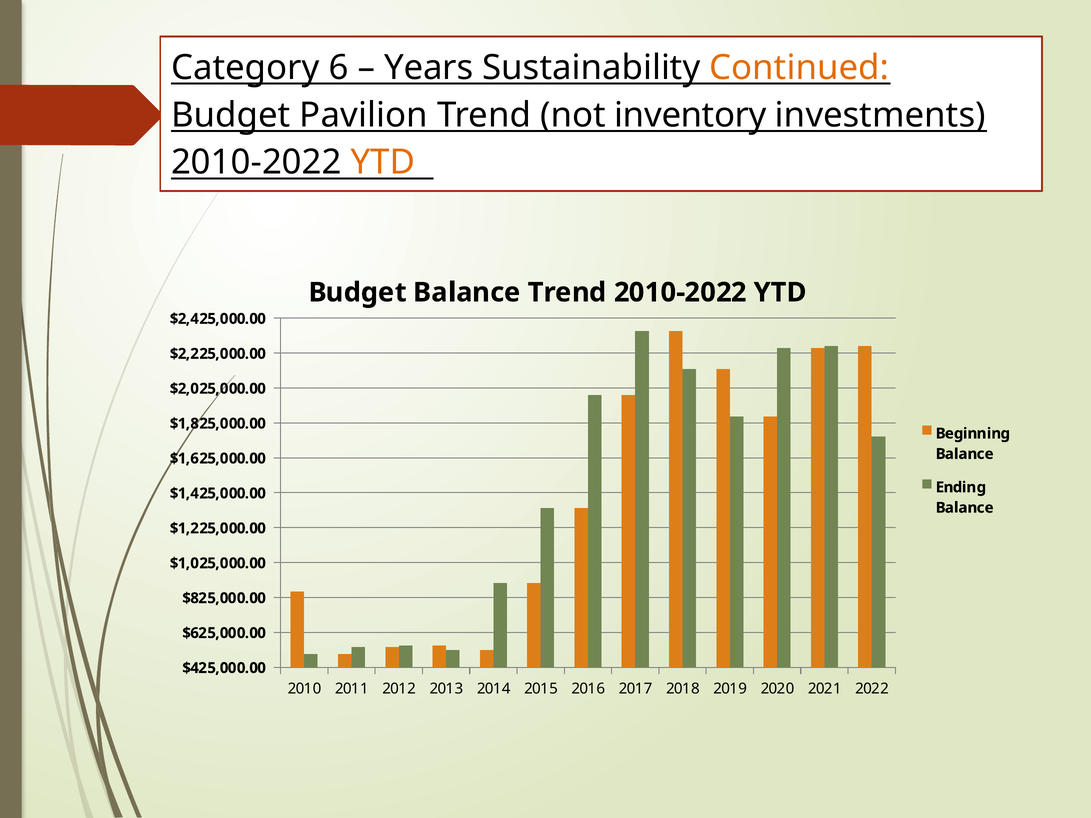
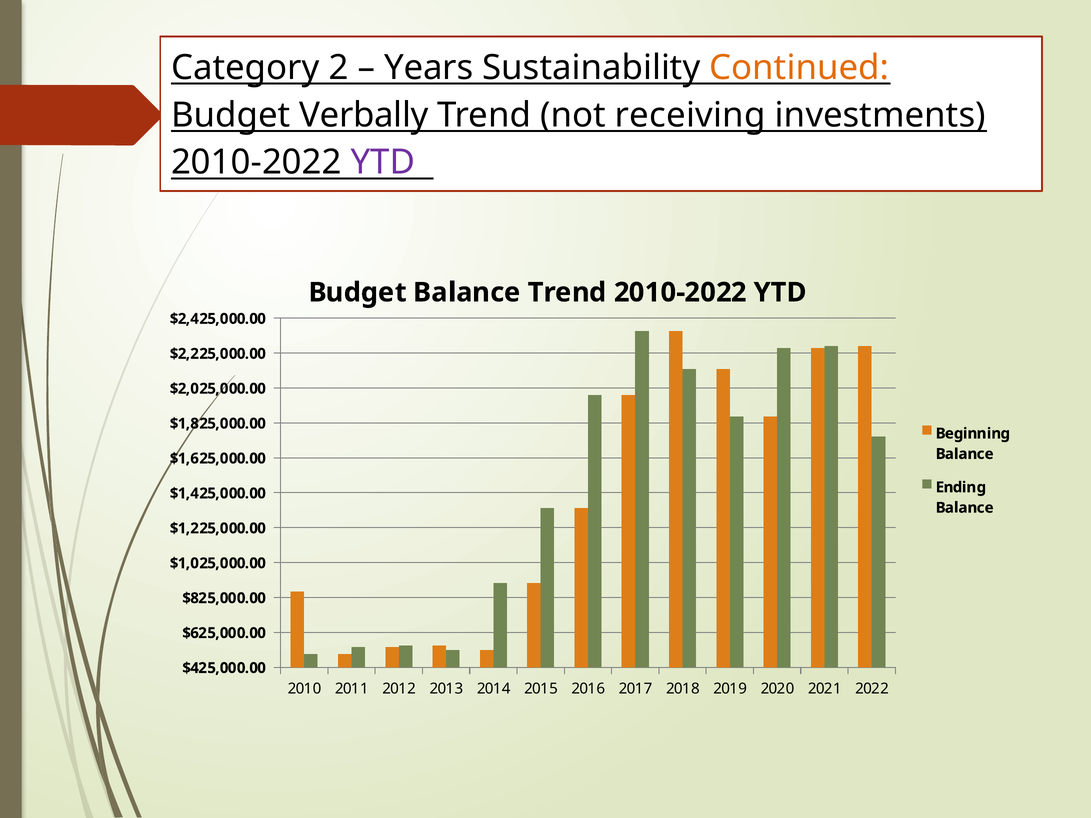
6: 6 -> 2 (339, 68)
Pavilion: Pavilion -> Verbally (364, 115)
inventory: inventory -> receiving (690, 115)
YTD colour: orange -> purple (383, 163)
